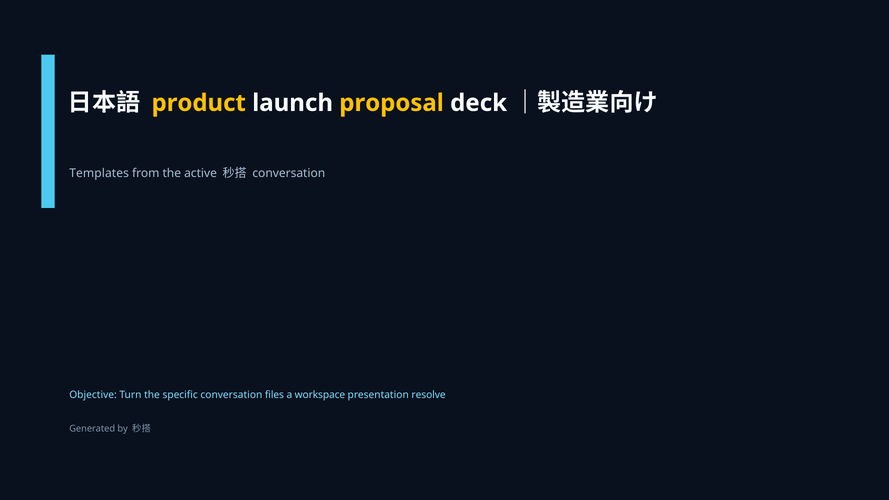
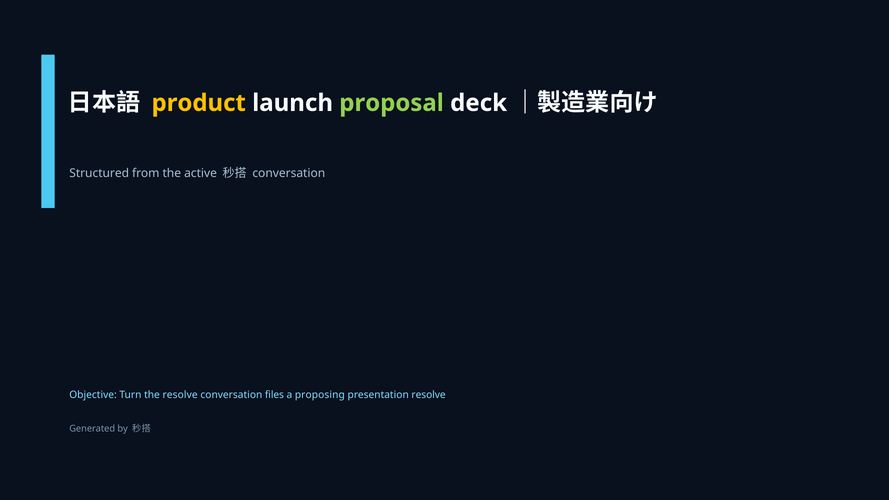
proposal colour: yellow -> light green (392, 103)
Templates: Templates -> Structured (99, 174)
the specific: specific -> resolve (180, 395)
workspace: workspace -> proposing (320, 395)
